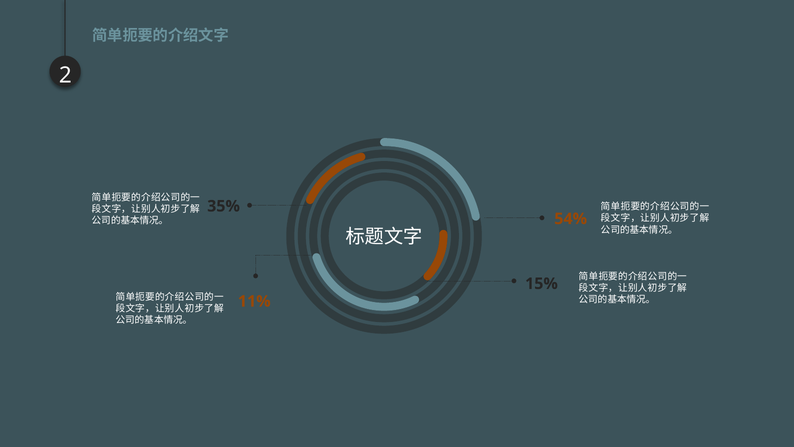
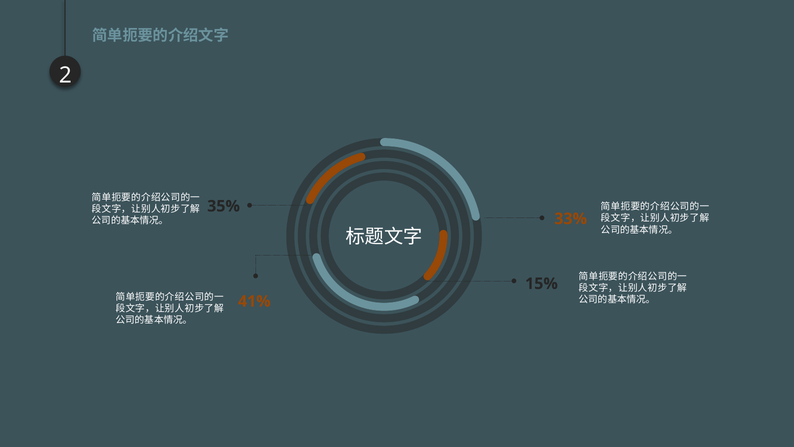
54%: 54% -> 33% (571, 219)
11%: 11% -> 41% (254, 301)
